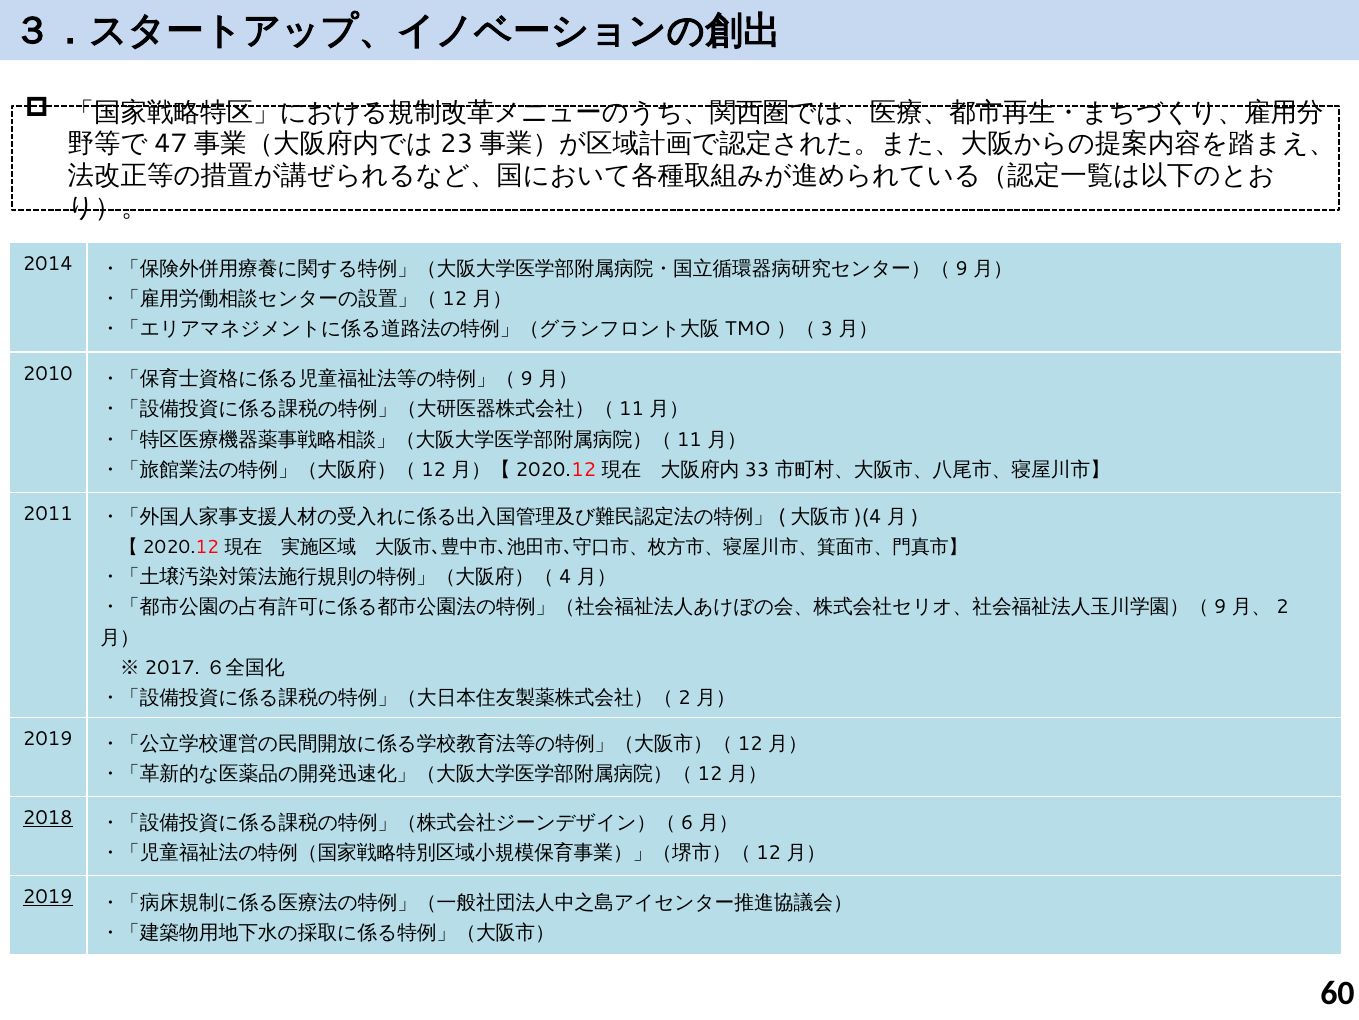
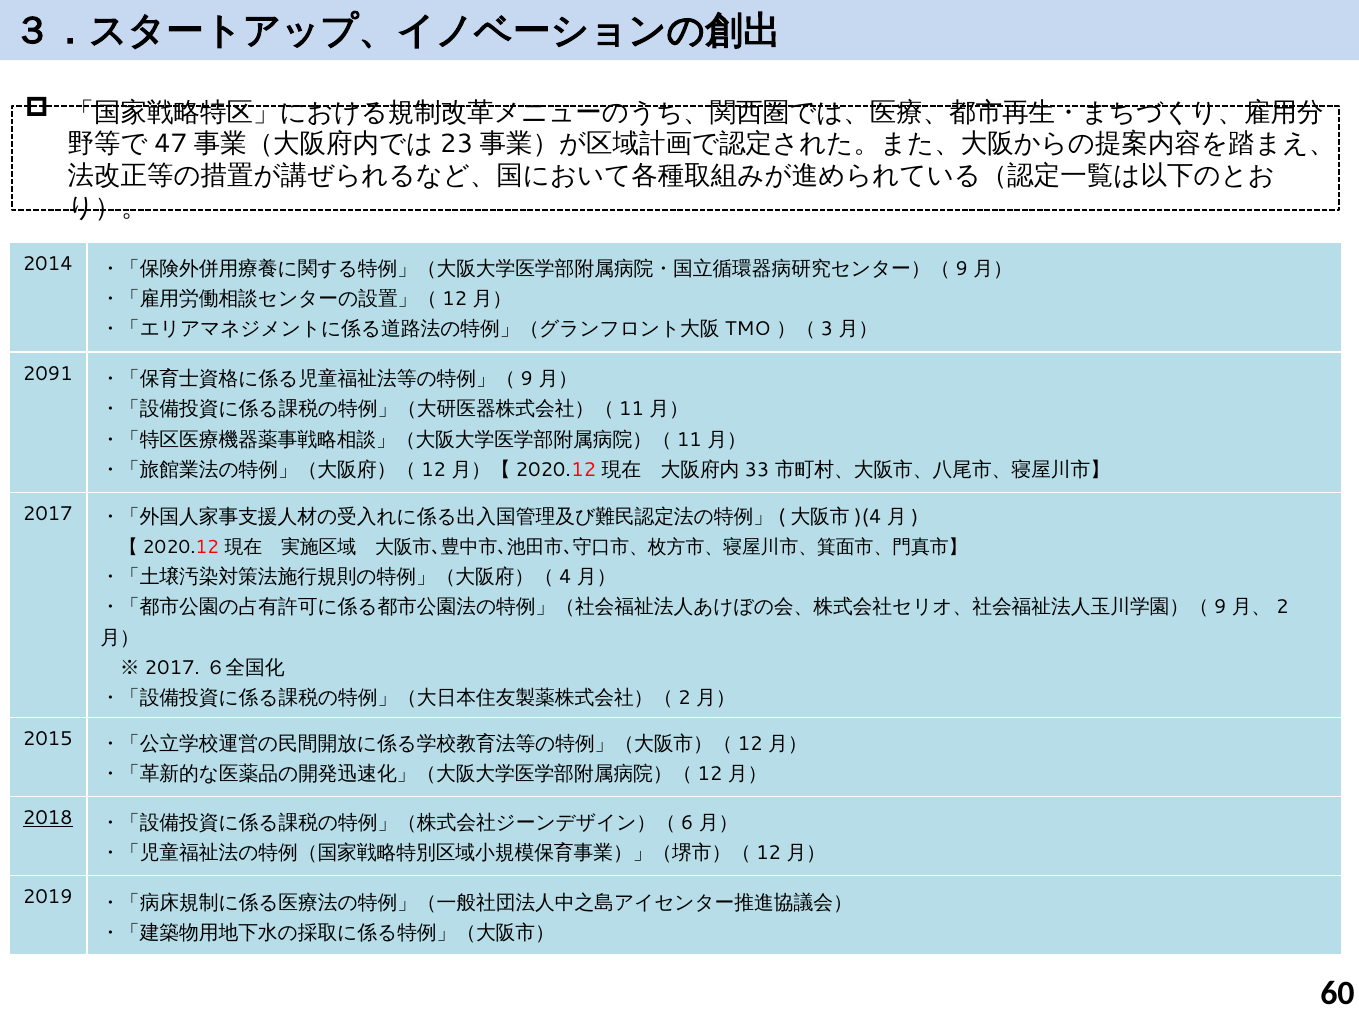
2010: 2010 -> 2091 (48, 373)
2011: 2011 -> 2017 (48, 514)
2019: 2019 -> 2015 (48, 739)
2019 underline: present -> none (48, 897)
